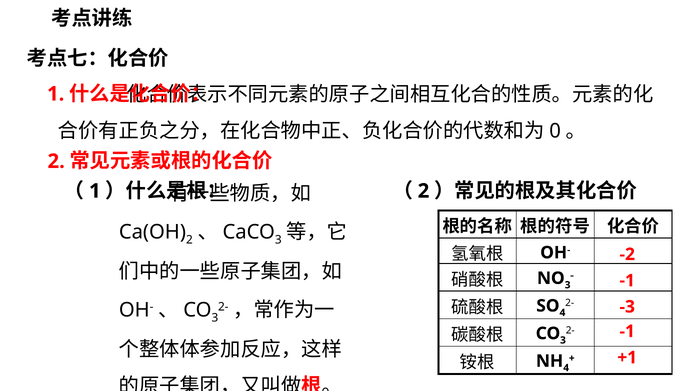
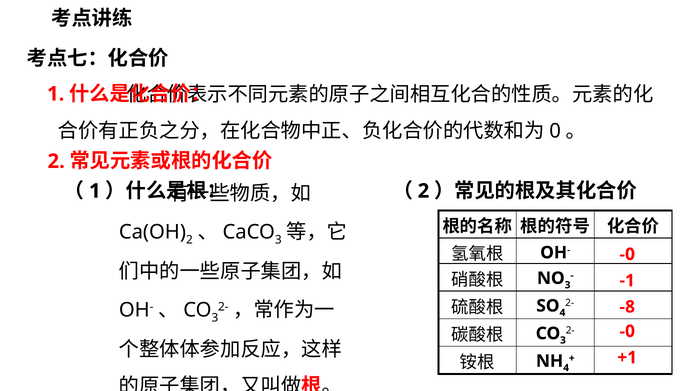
-2: -2 -> -0 (627, 254)
-3: -3 -> -8 (627, 307)
-1: -1 -> -0 (627, 331)
